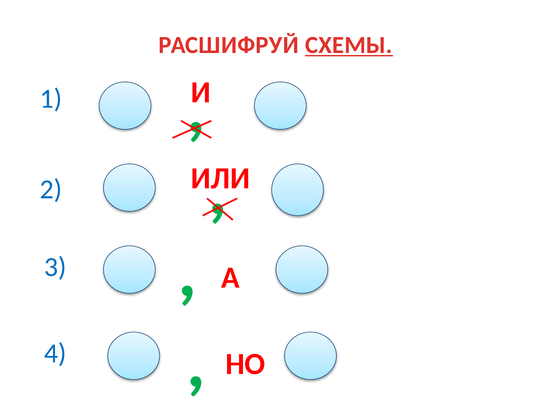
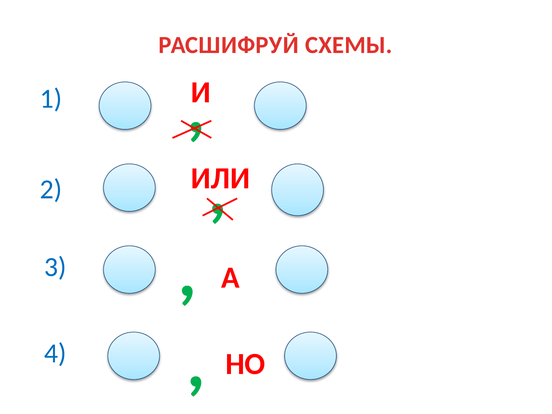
СХЕМЫ underline: present -> none (349, 45)
